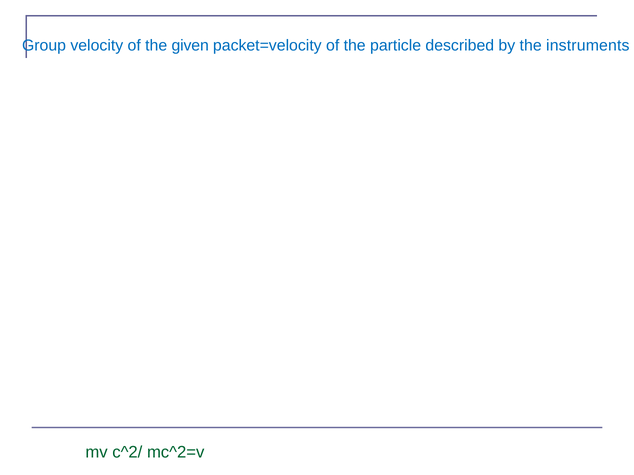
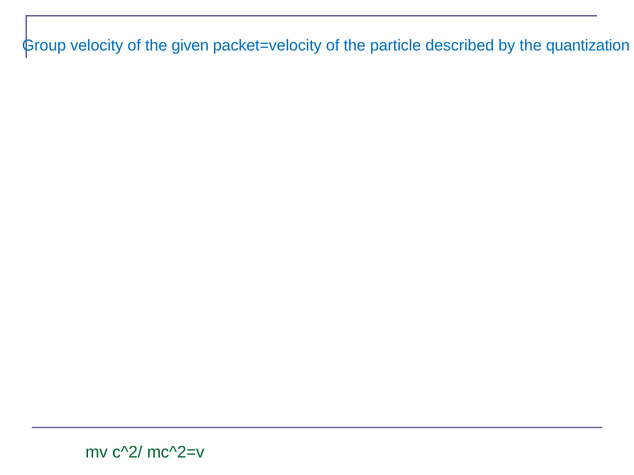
instruments: instruments -> quantization (588, 45)
